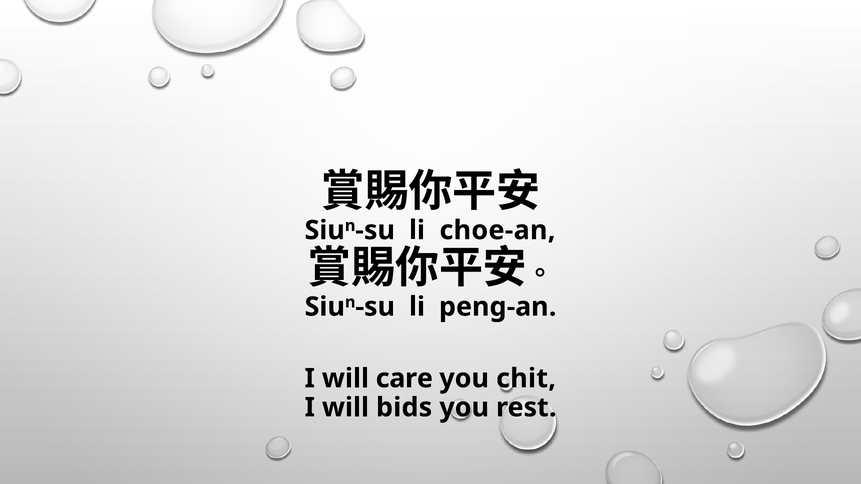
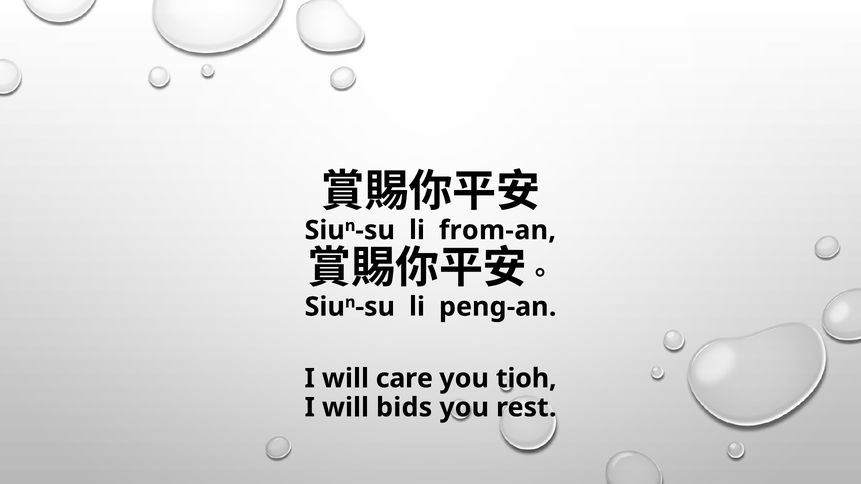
choe-an: choe-an -> from-an (497, 230)
chit: chit -> tioh (526, 379)
